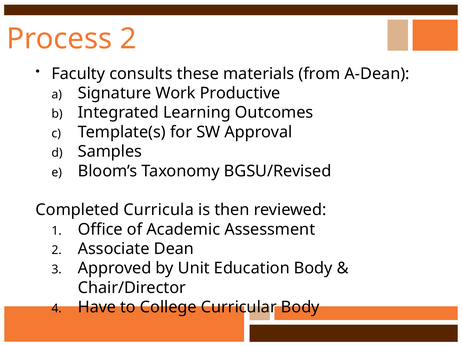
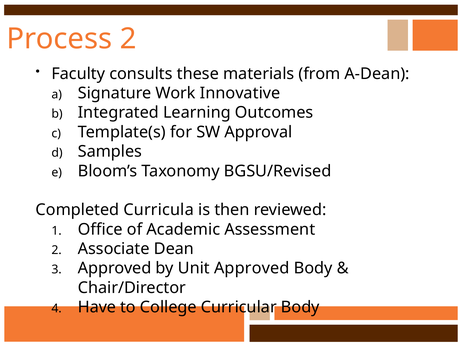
Productive: Productive -> Innovative (240, 93)
Unit Education: Education -> Approved (252, 269)
